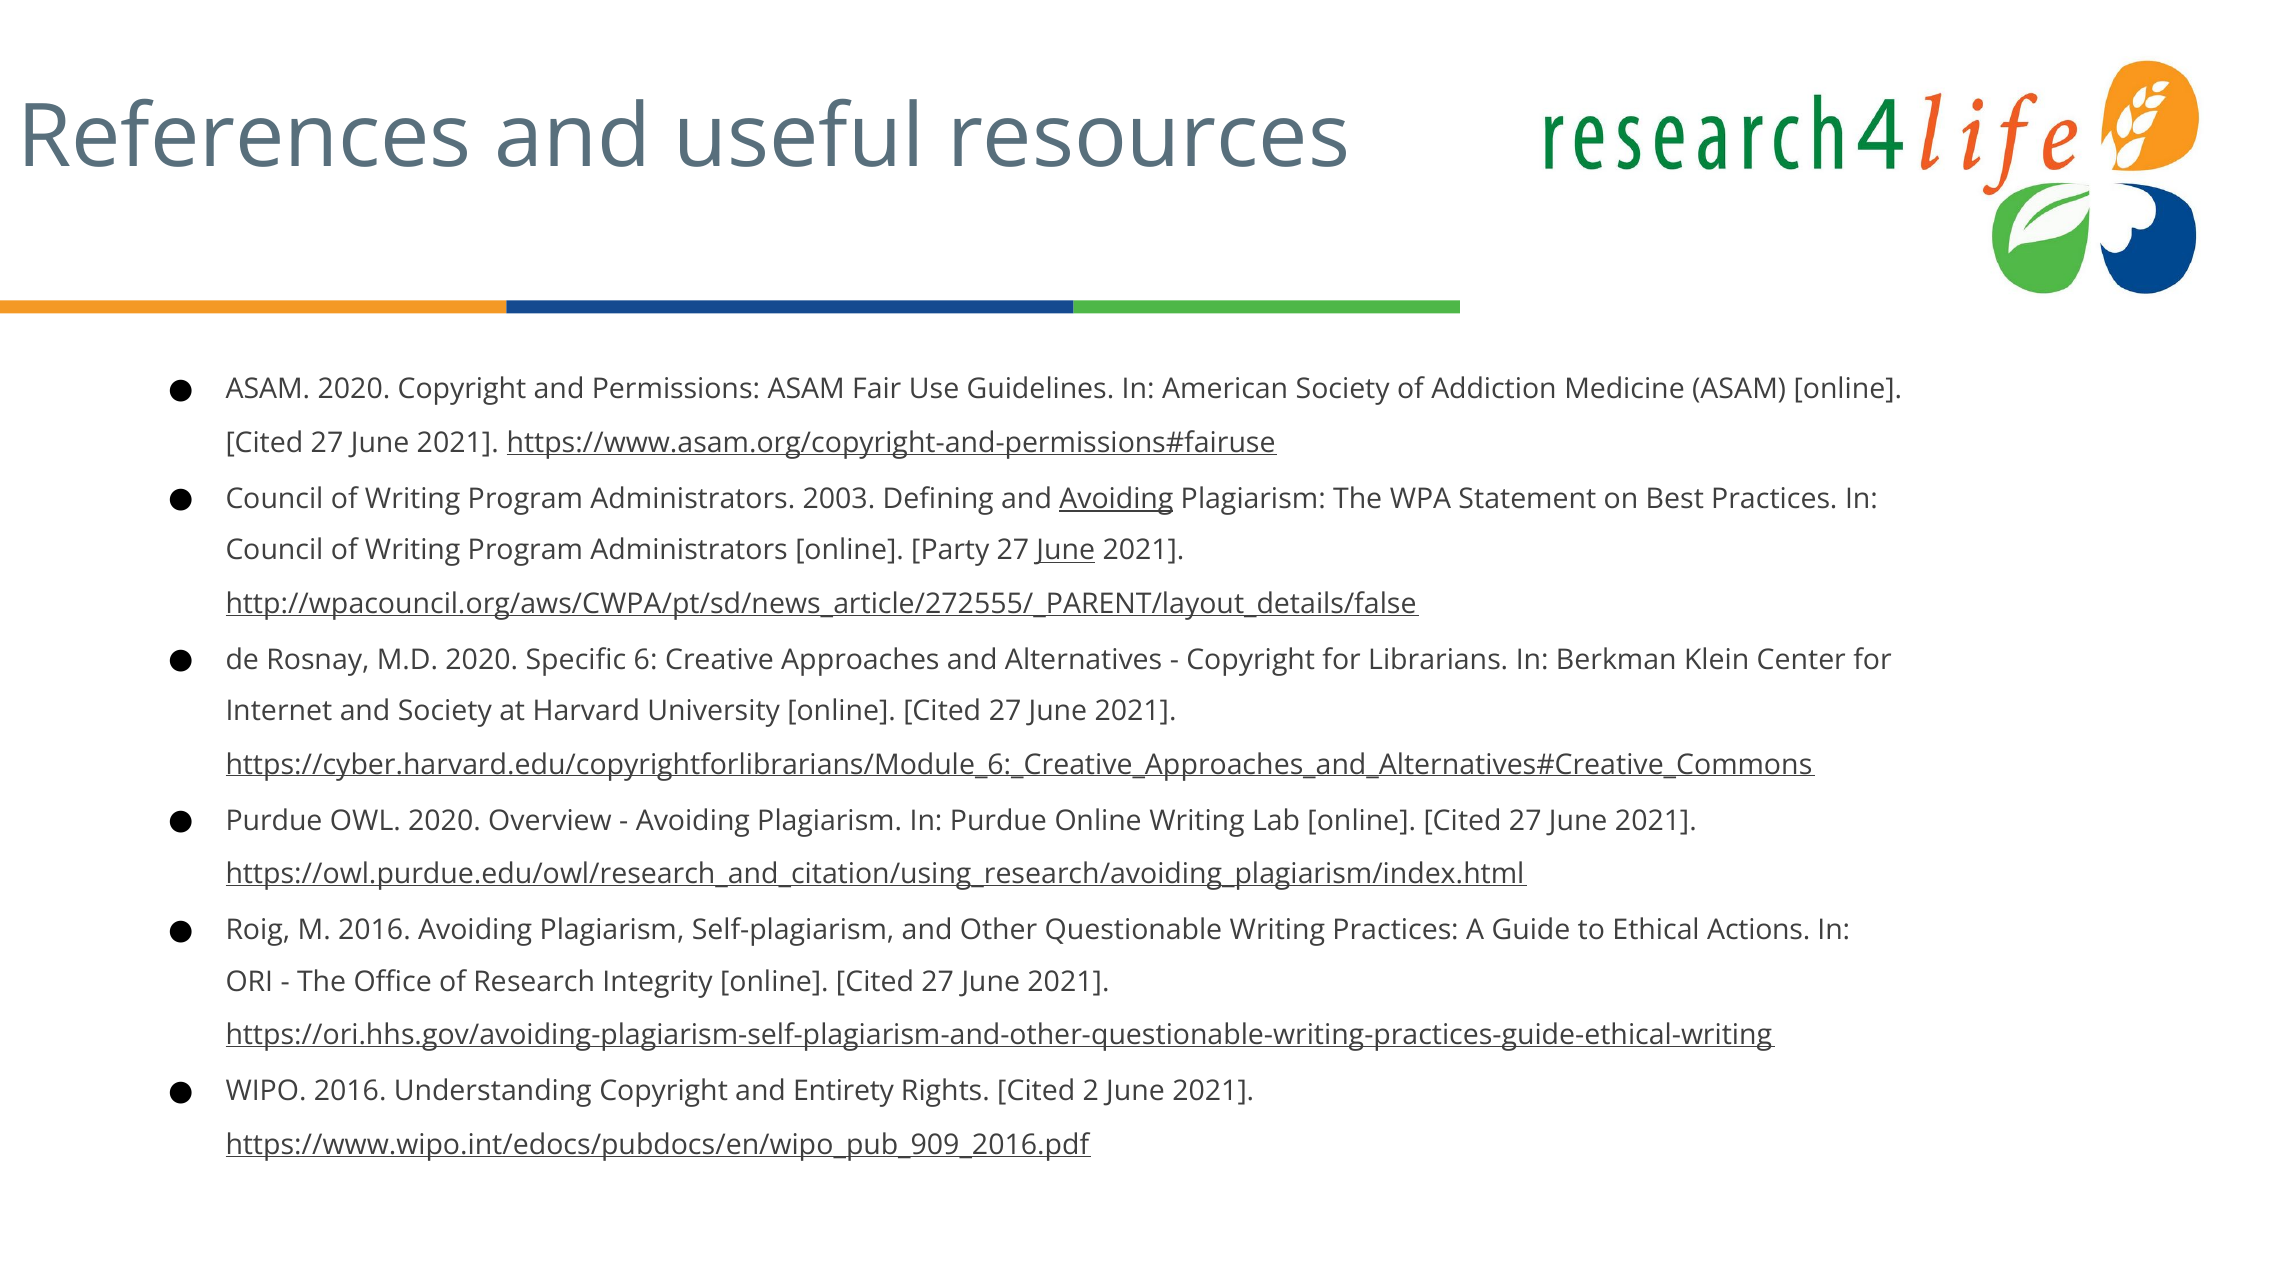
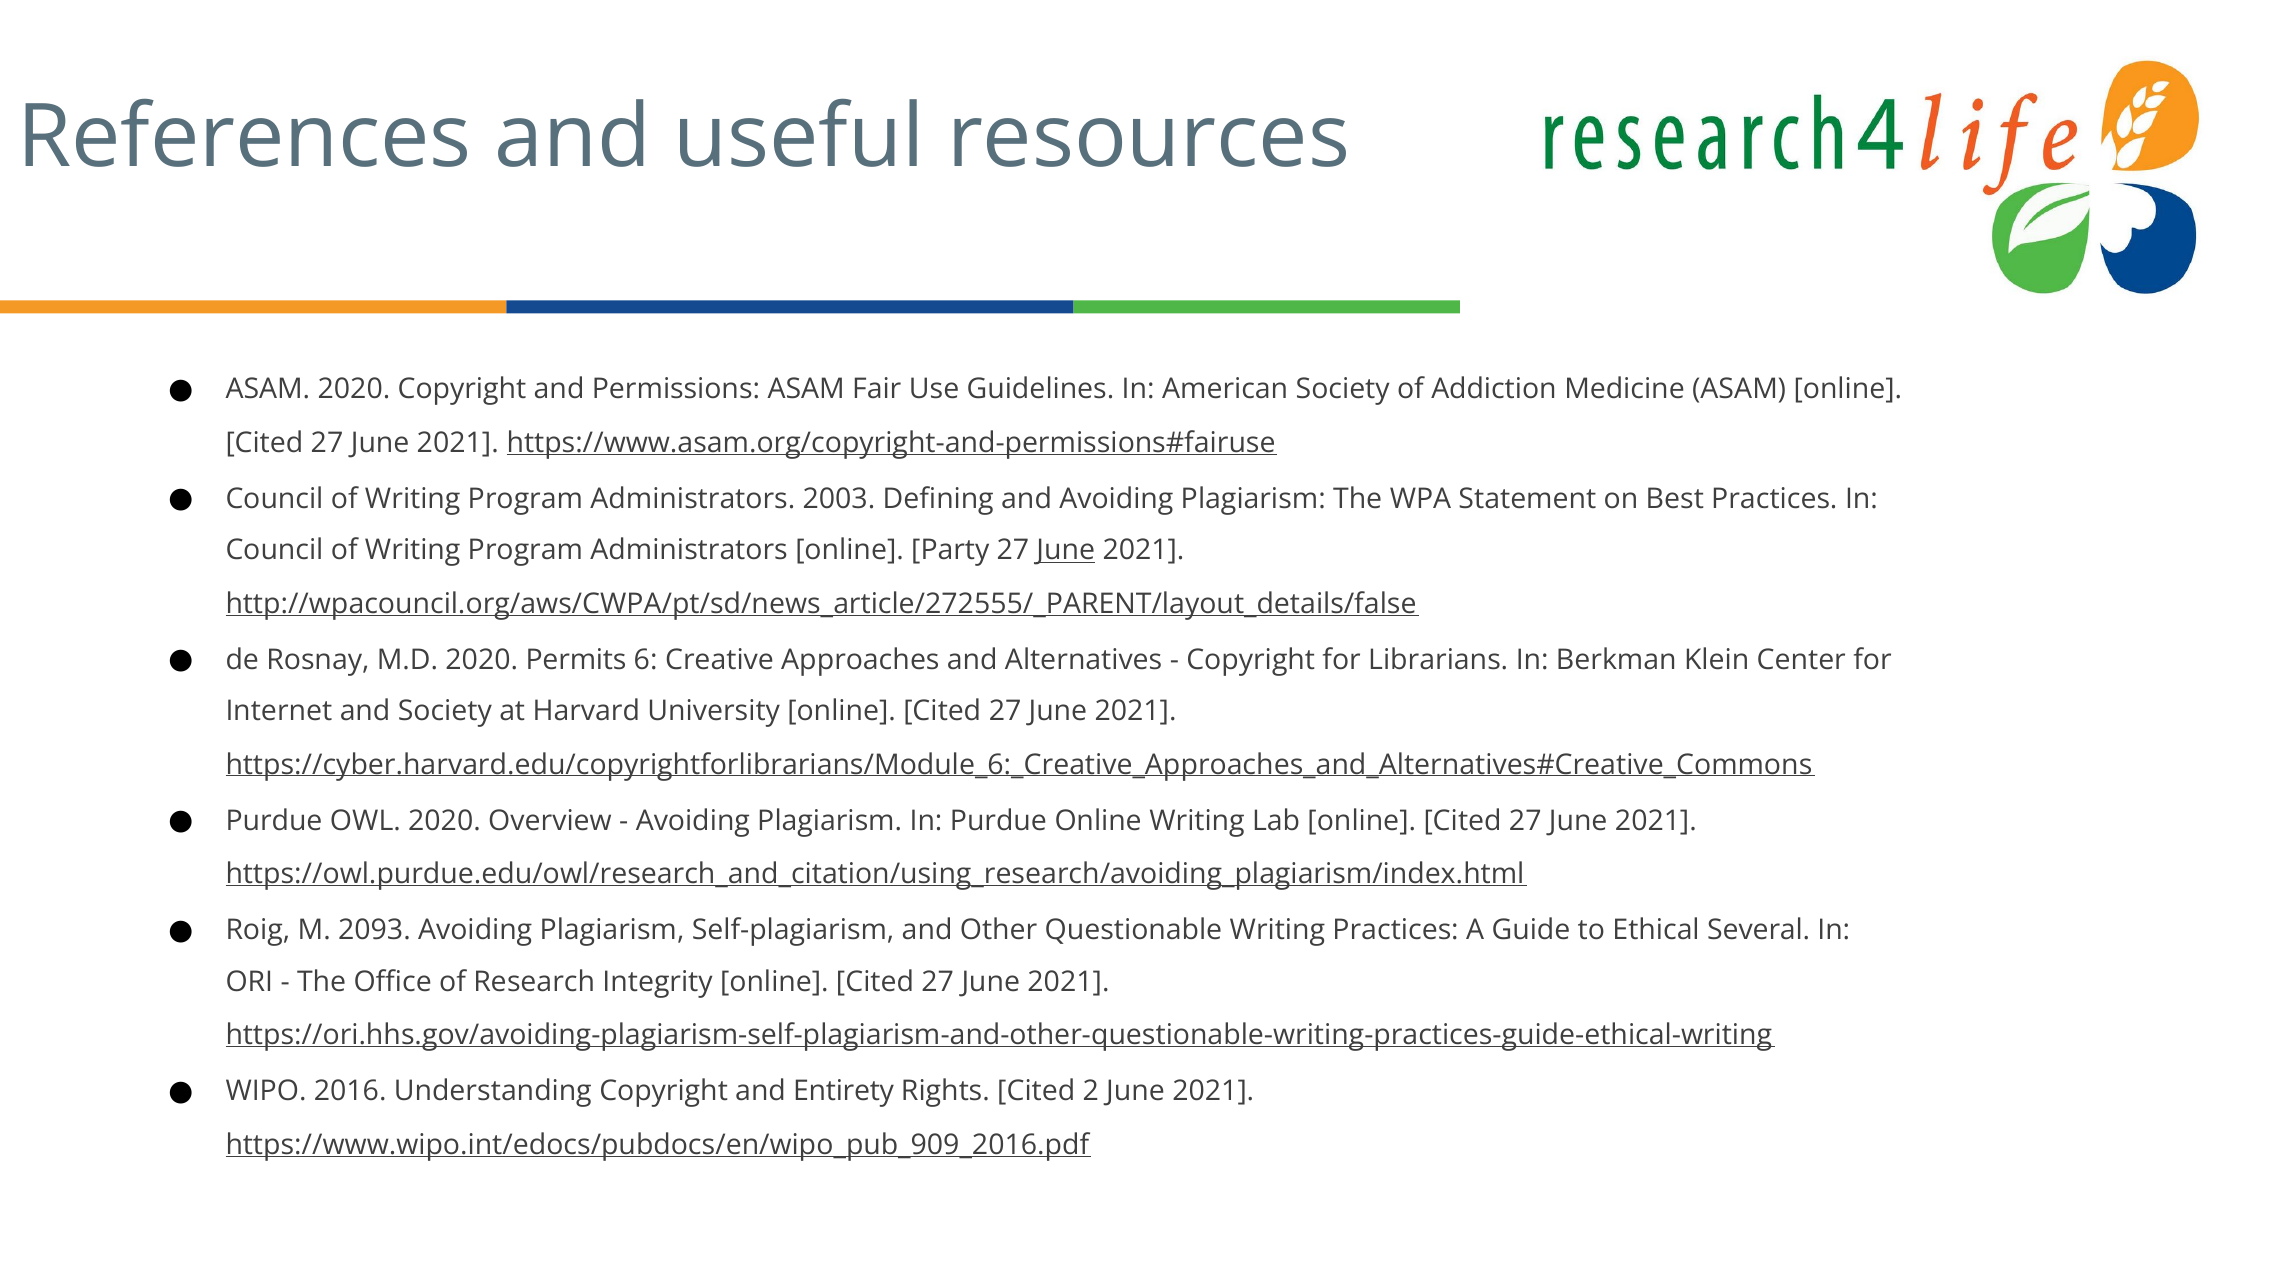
Avoiding underline: present -> none (1116, 499)
Specific: Specific -> Permits (576, 660)
M 2016: 2016 -> 2093 (374, 930)
Actions: Actions -> Several (1759, 930)
